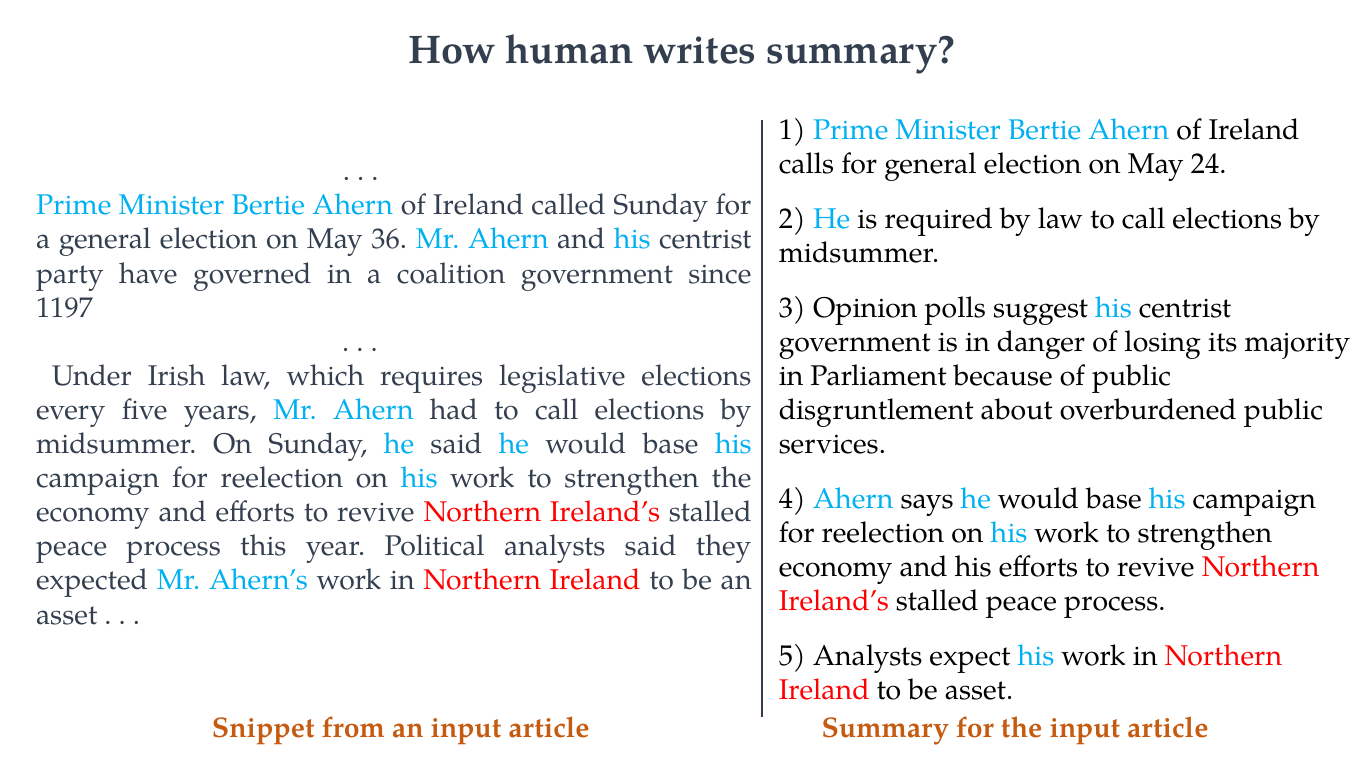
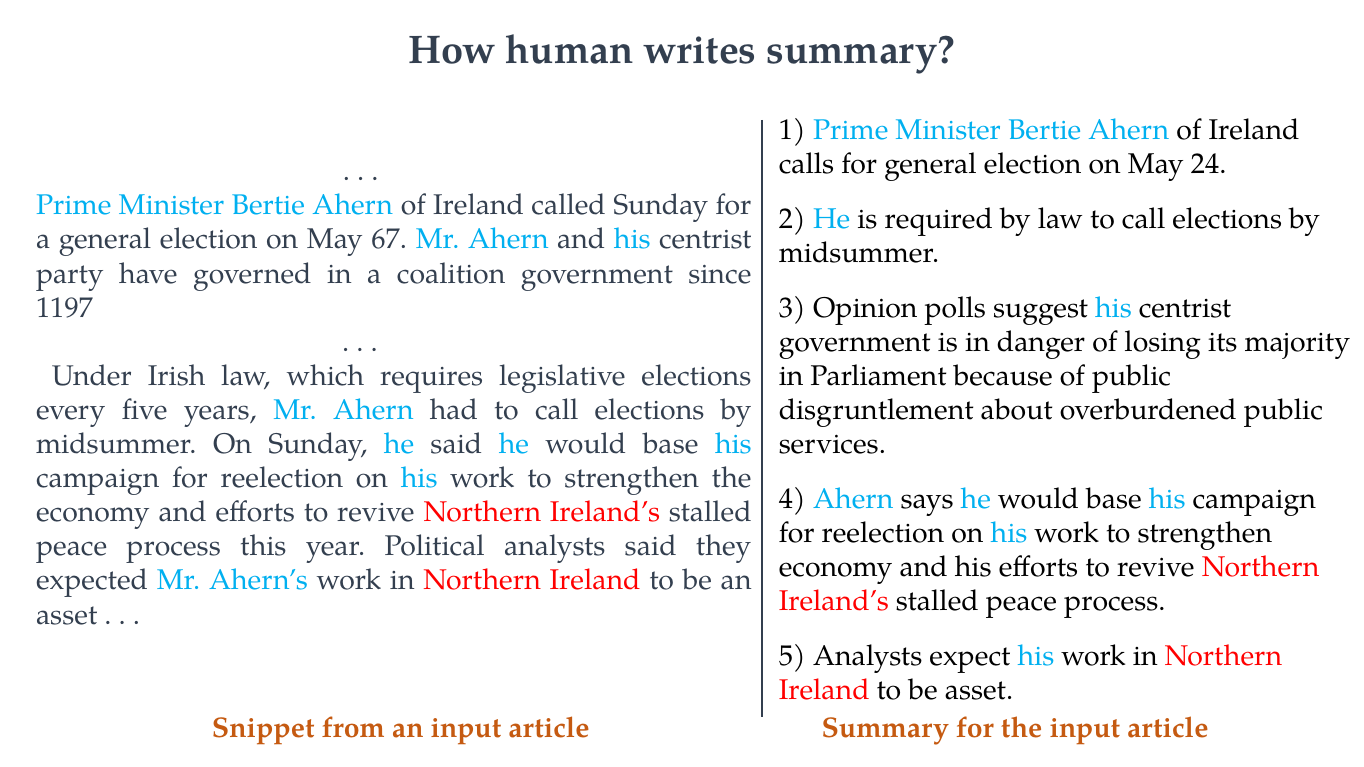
36: 36 -> 67 (389, 240)
